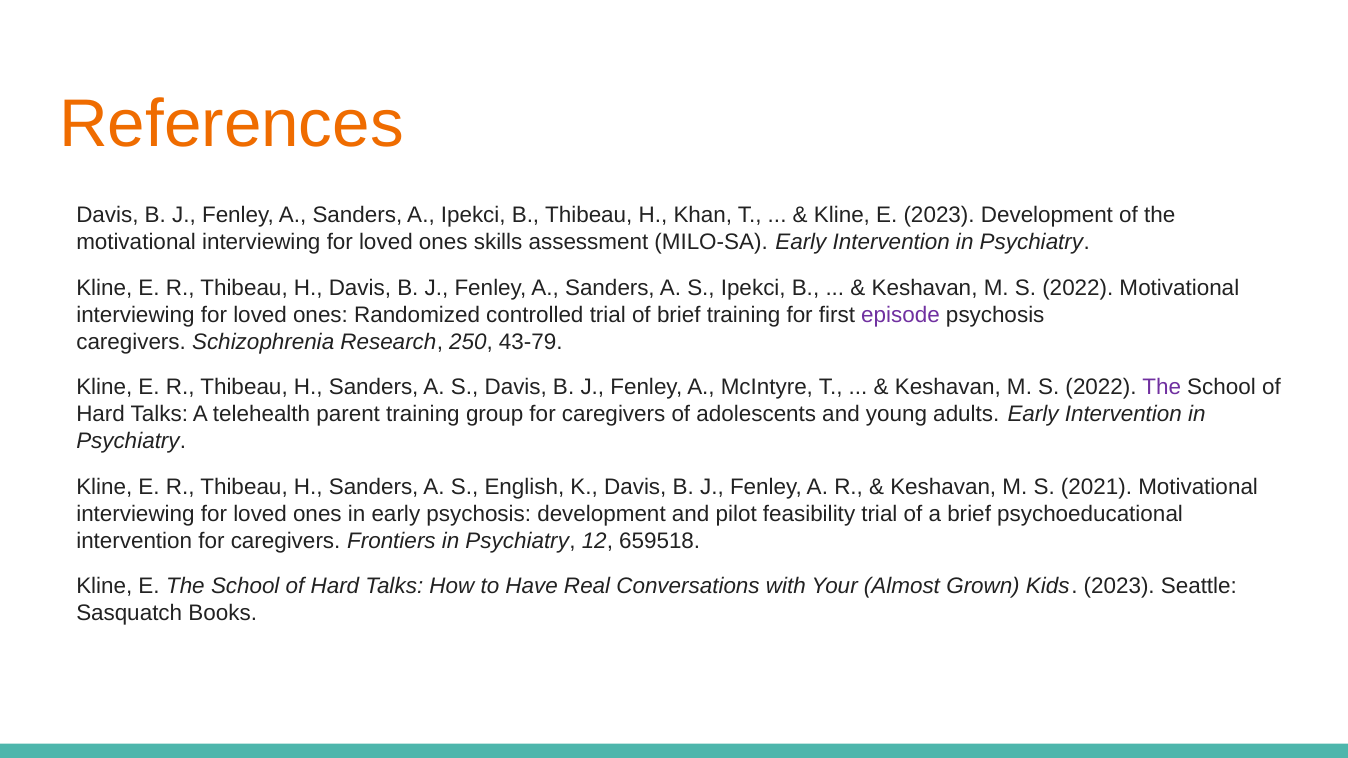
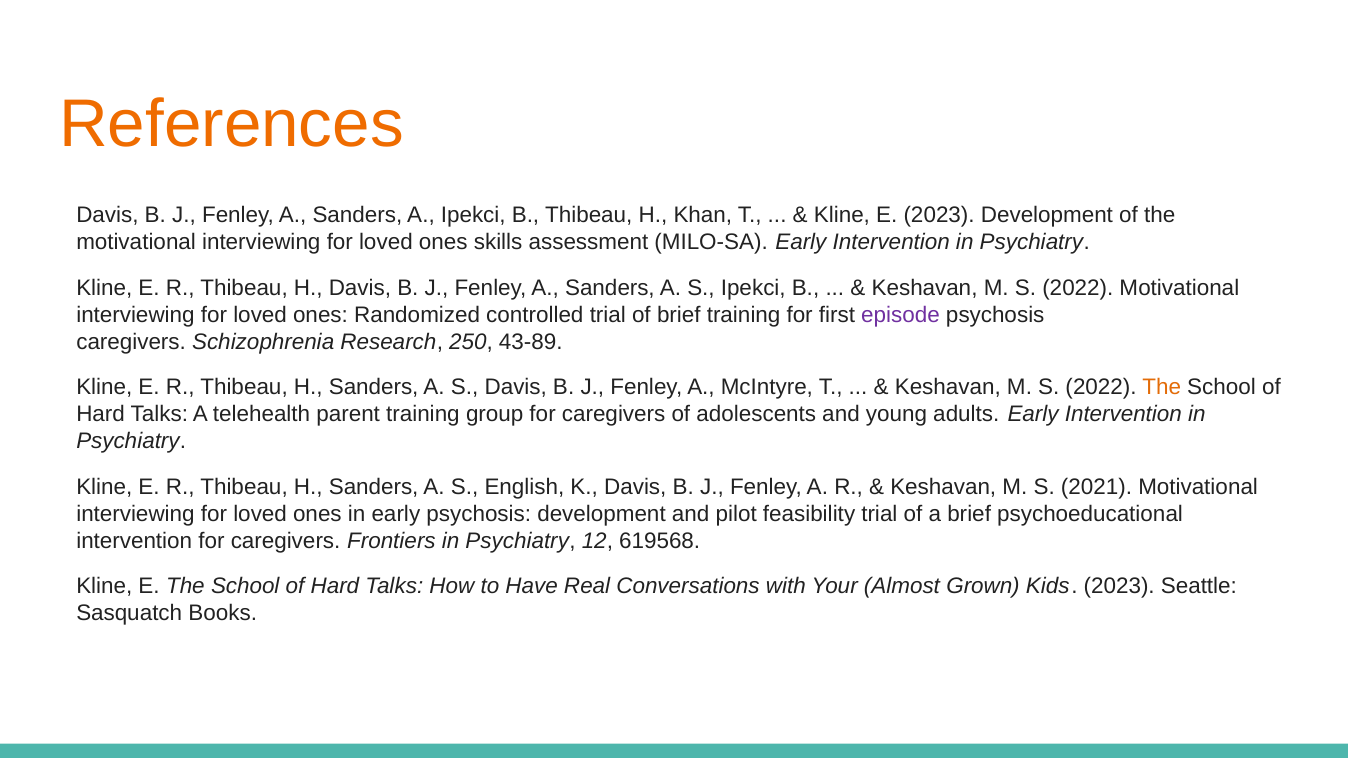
43-79: 43-79 -> 43-89 (531, 342)
The colour: purple -> orange (1162, 387)
659518: 659518 -> 619568 (660, 541)
